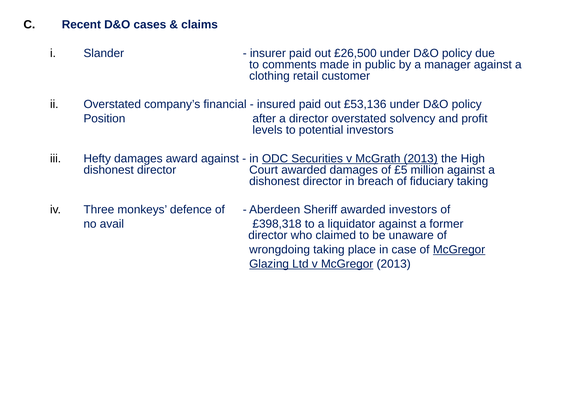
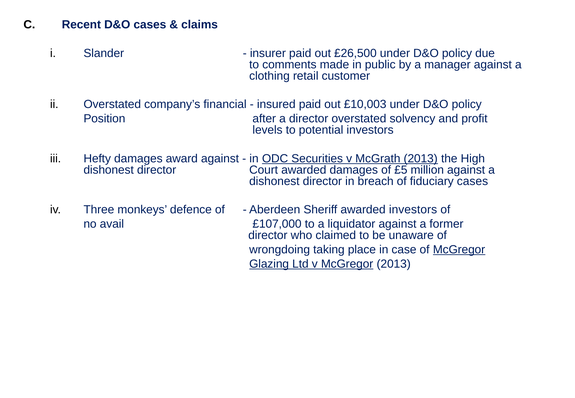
£53,136: £53,136 -> £10,003 (365, 104)
fiduciary taking: taking -> cases (473, 181)
£398,318: £398,318 -> £107,000 (277, 224)
